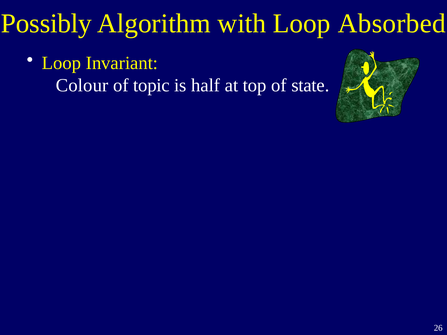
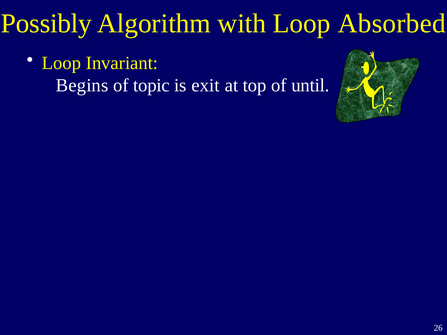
Colour: Colour -> Begins (82, 85)
half: half -> exit (206, 85)
state: state -> until (310, 85)
